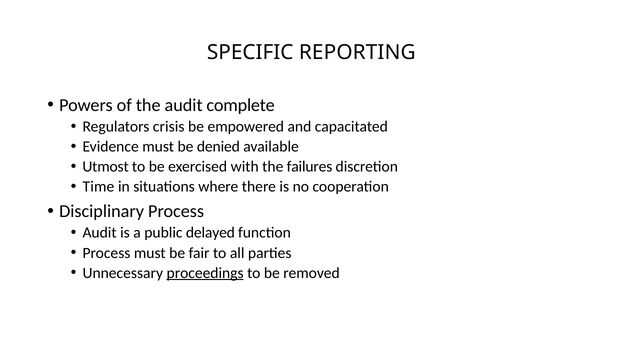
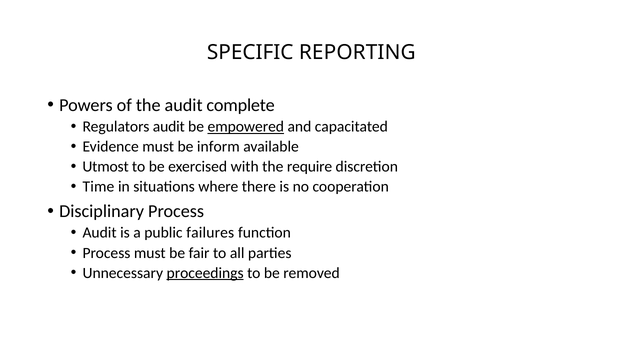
Regulators crisis: crisis -> audit (169, 127)
empowered underline: none -> present (246, 127)
denied: denied -> inform (218, 147)
failures: failures -> require (310, 167)
delayed: delayed -> failures (210, 233)
